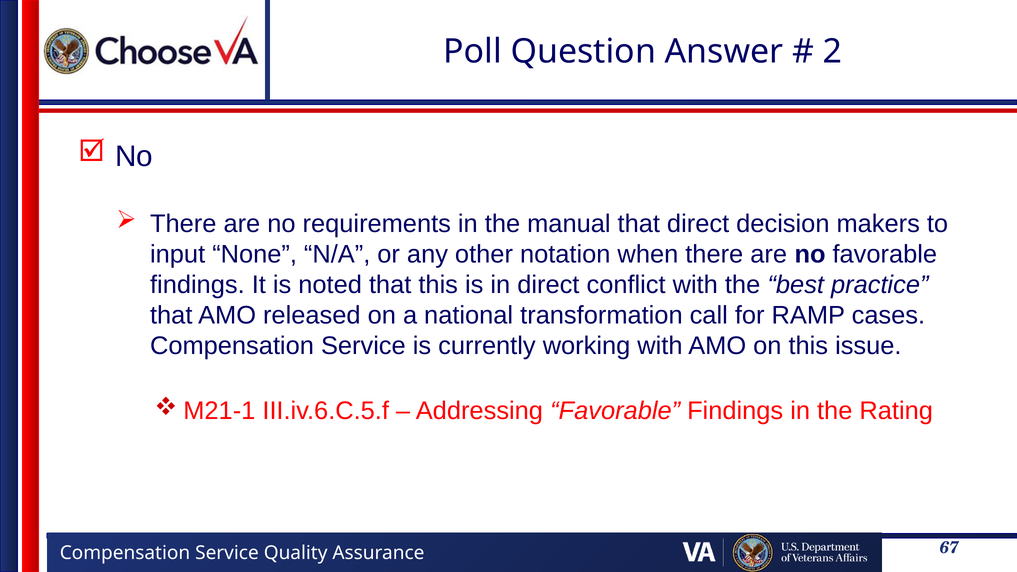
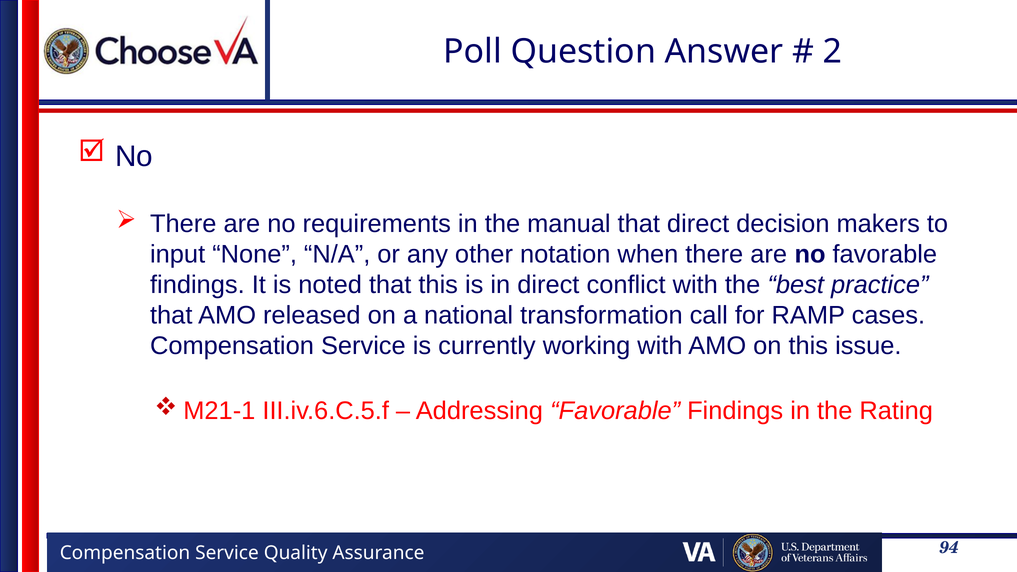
67: 67 -> 94 (949, 548)
